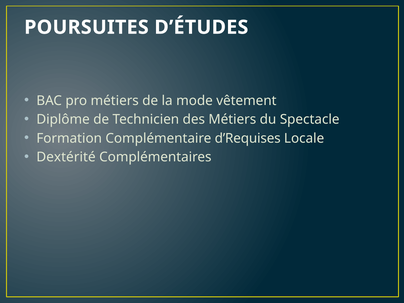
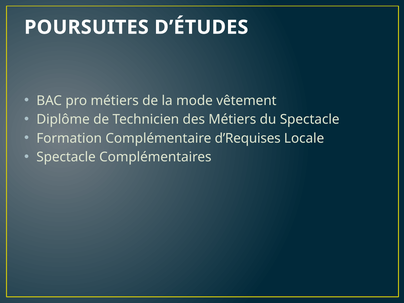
Dextérité: Dextérité -> Spectacle (66, 157)
